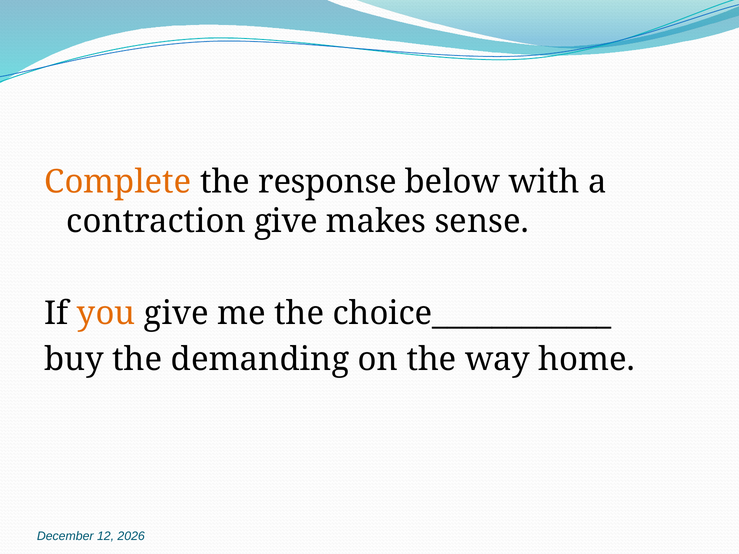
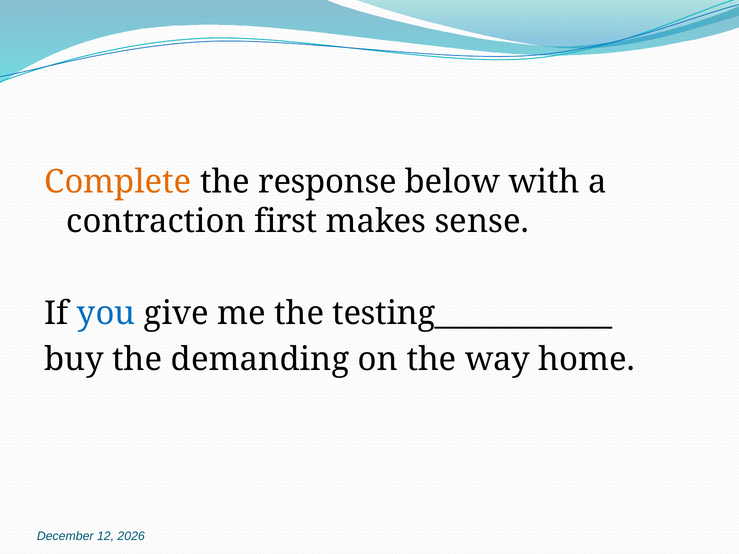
contraction give: give -> first (286, 222)
you colour: orange -> blue (106, 314)
choice____________: choice____________ -> testing____________ (472, 314)
